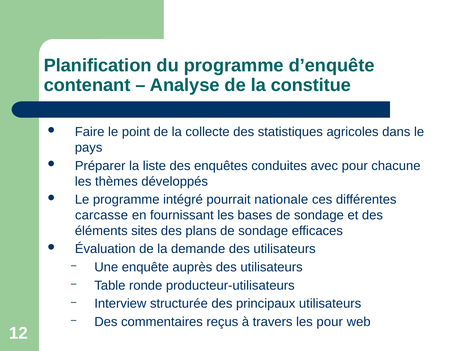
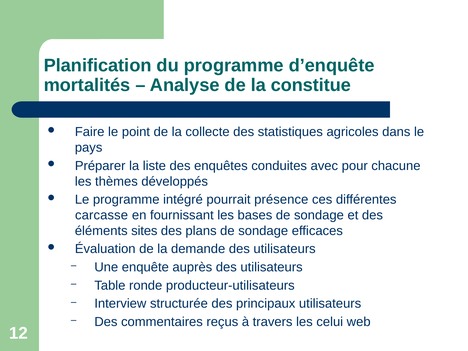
contenant: contenant -> mortalités (87, 85)
nationale: nationale -> présence (281, 200)
les pour: pour -> celui (330, 322)
